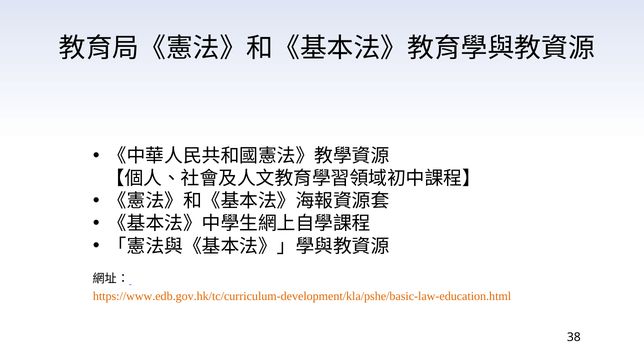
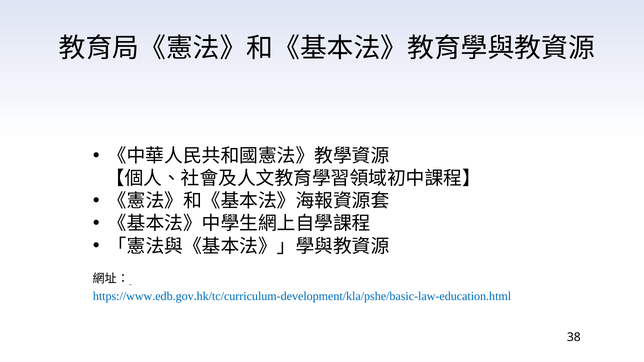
https://www.edb.gov.hk/tc/curriculum-development/kla/pshe/basic-law-education.html colour: orange -> blue (302, 297)
